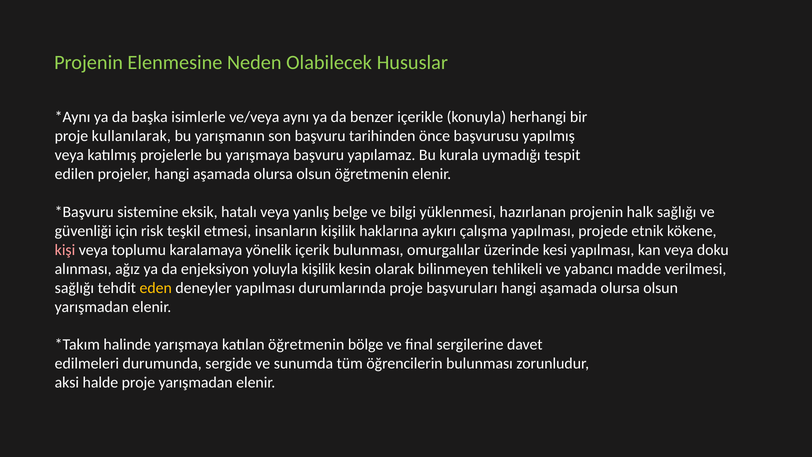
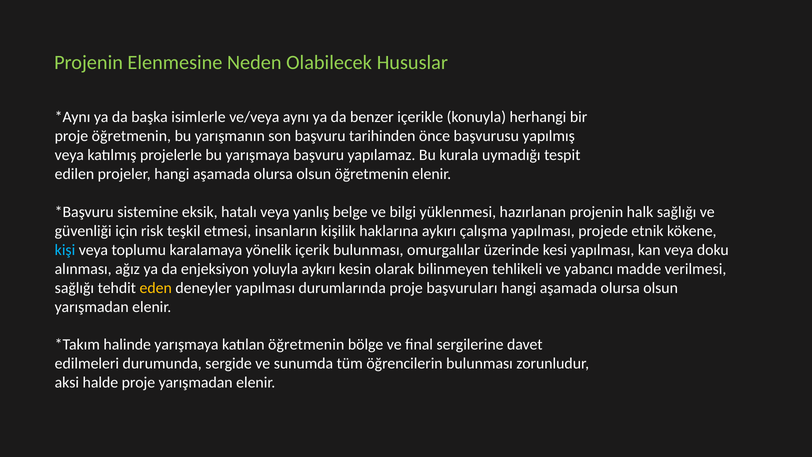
proje kullanılarak: kullanılarak -> öğretmenin (131, 136)
kişi colour: pink -> light blue (65, 250)
yoluyla kişilik: kişilik -> aykırı (318, 269)
